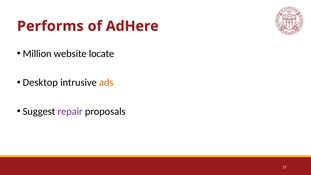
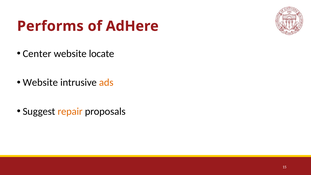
Million: Million -> Center (37, 54)
Desktop: Desktop -> Website (40, 83)
repair colour: purple -> orange (70, 111)
